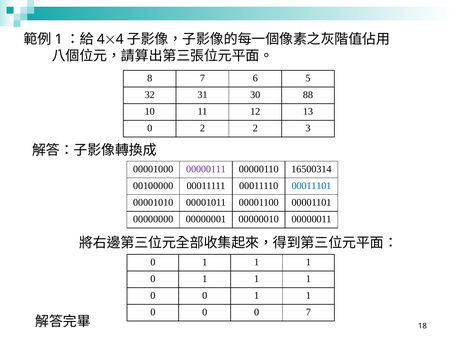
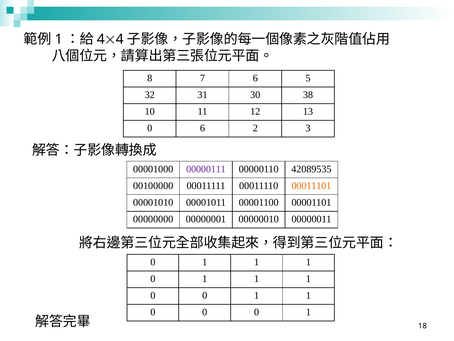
88: 88 -> 38 (308, 95)
0 2: 2 -> 6 (203, 128)
16500314: 16500314 -> 42089535 (311, 169)
00011101 colour: blue -> orange (311, 186)
0 0 0 7: 7 -> 1 (308, 312)
